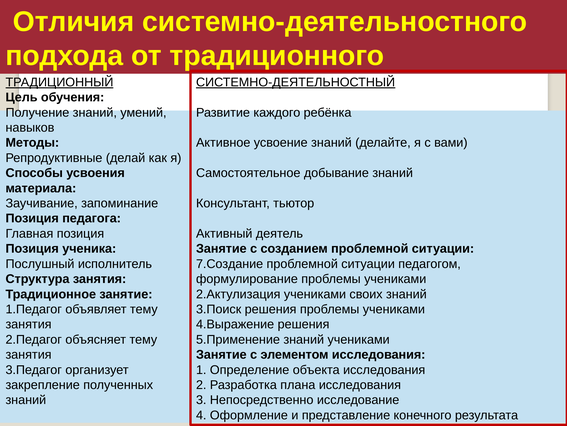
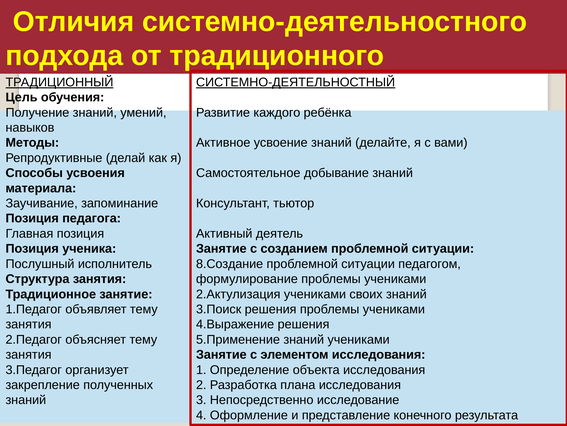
7.Создание: 7.Создание -> 8.Создание (230, 263)
